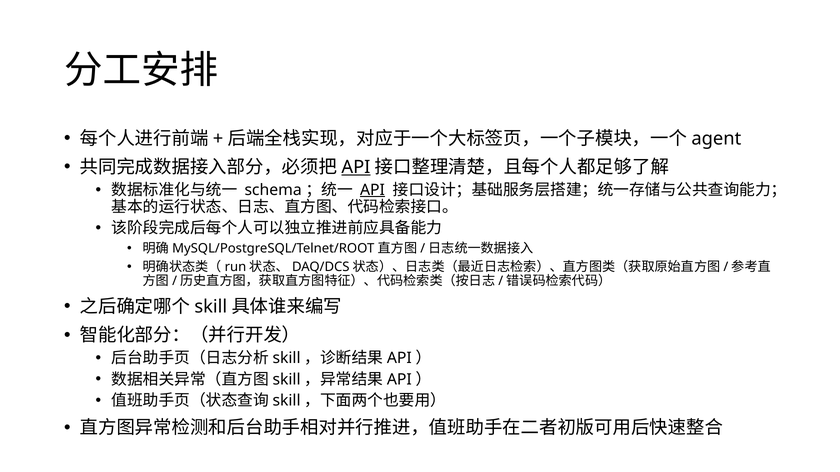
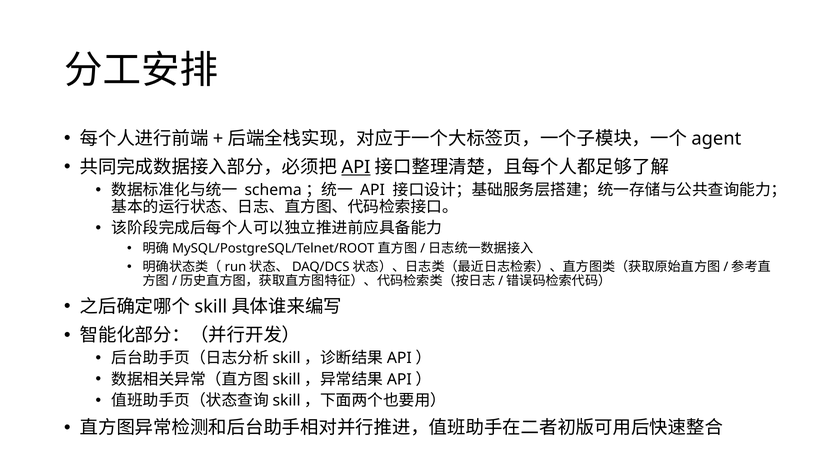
API underline: present -> none (372, 190)
